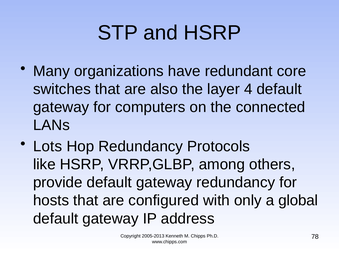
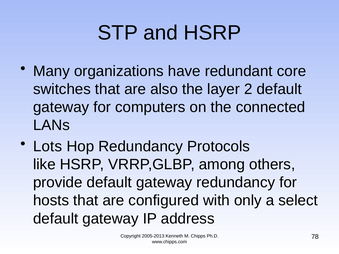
4: 4 -> 2 (248, 89)
global: global -> select (298, 201)
